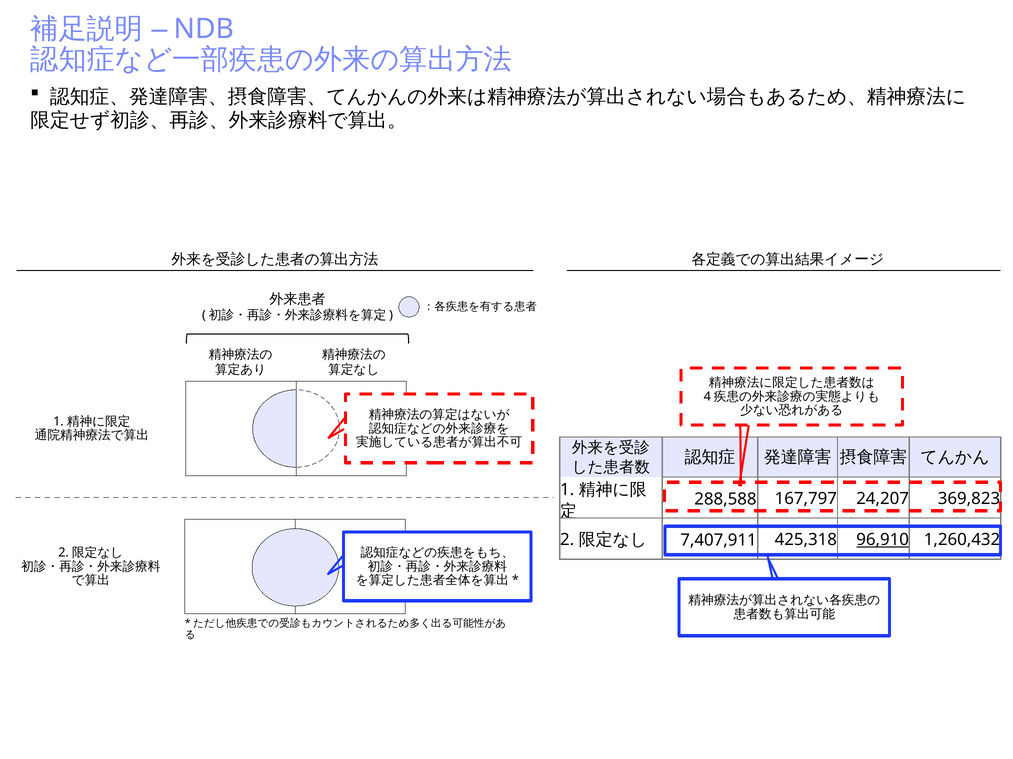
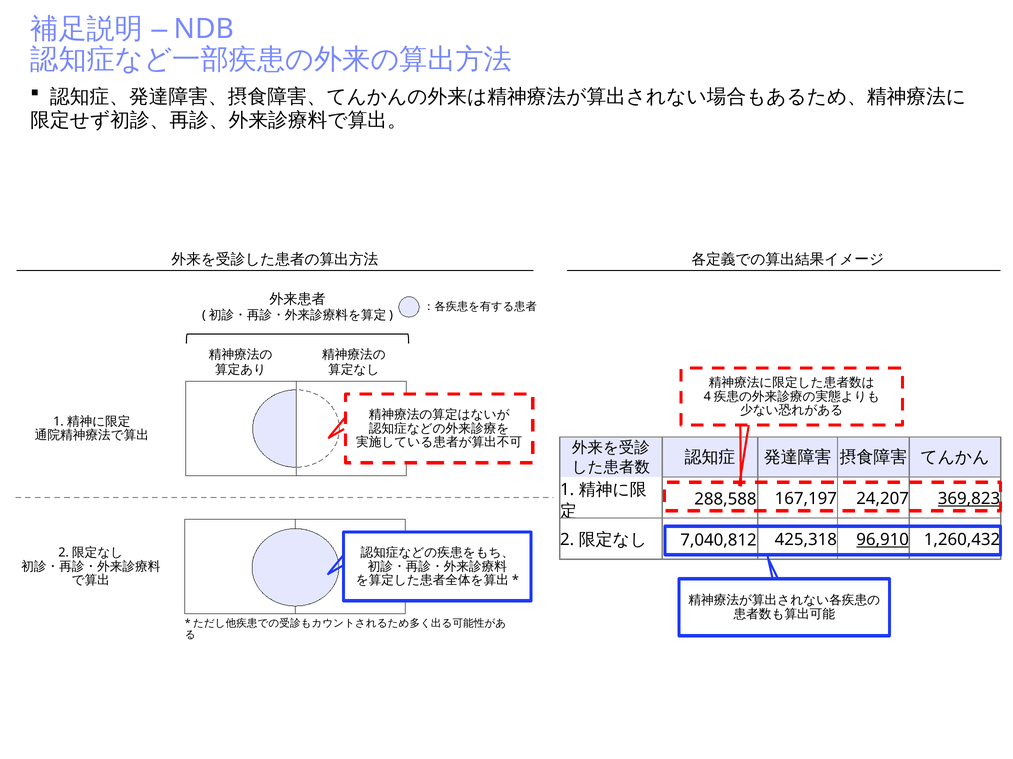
167,797: 167,797 -> 167,197 (806, 499)
369,823 underline: none -> present (969, 499)
7,407,911: 7,407,911 -> 7,040,812 (718, 541)
